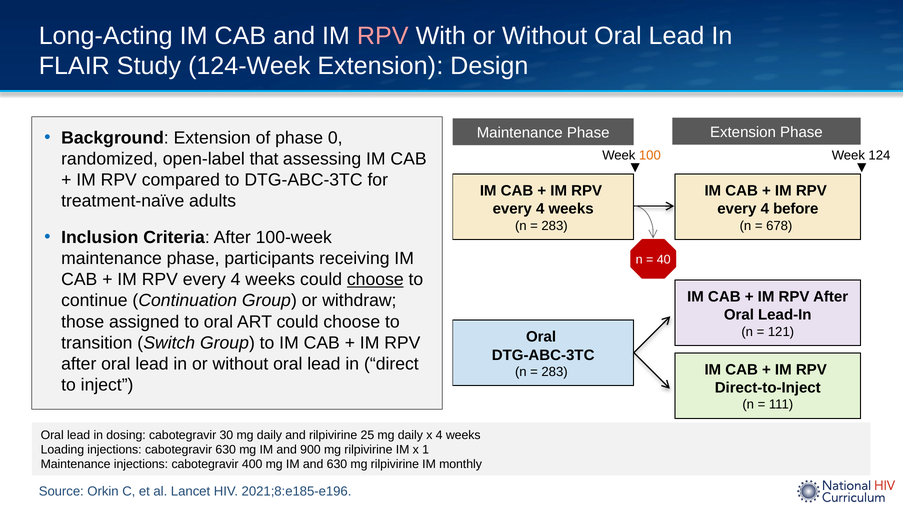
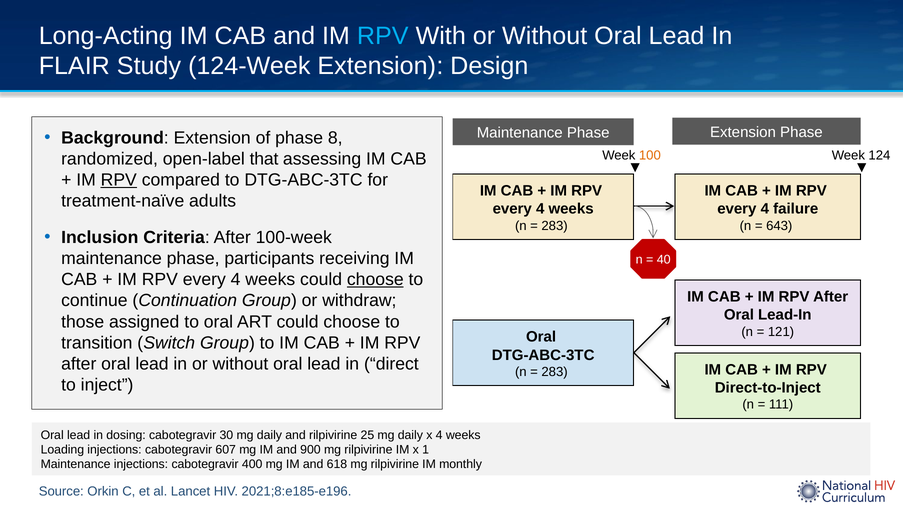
RPV colour: pink -> light blue (383, 36)
0: 0 -> 8 (335, 138)
RPV underline: none -> present (119, 180)
before: before -> failure (796, 209)
678: 678 -> 643 (779, 226)
cabotegravir 630: 630 -> 607 (226, 450)
and 630: 630 -> 618 (337, 464)
